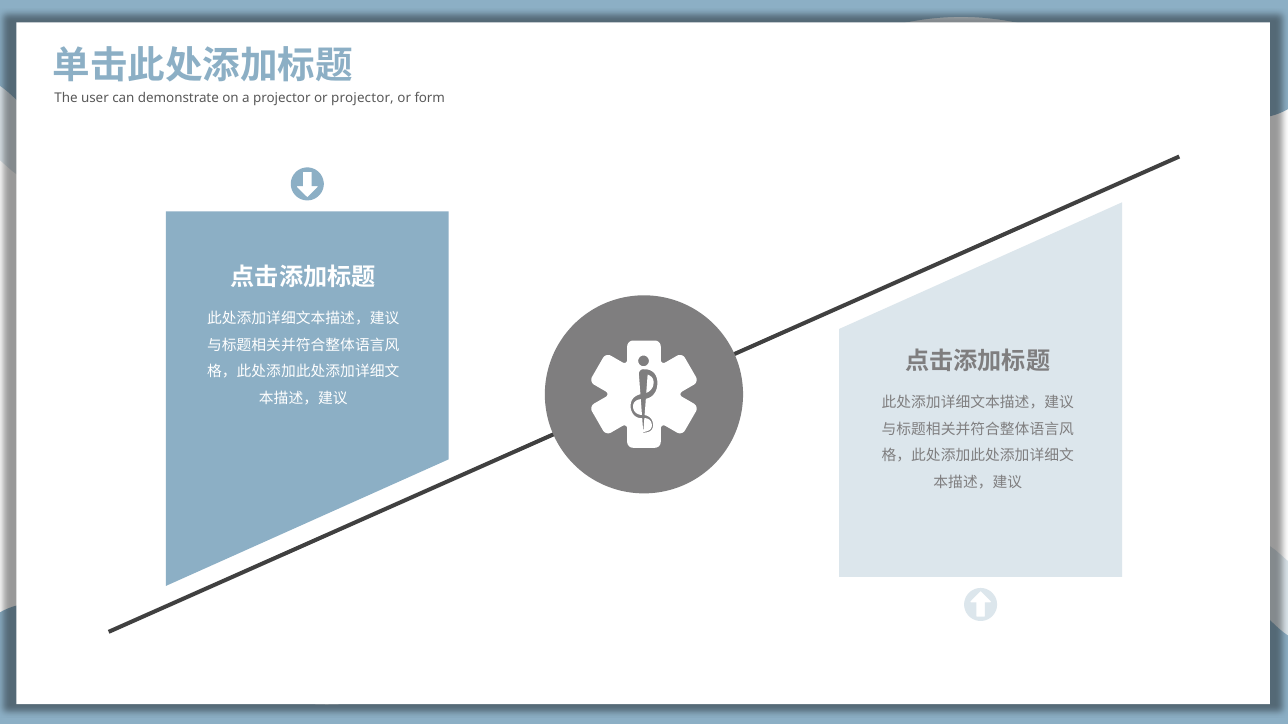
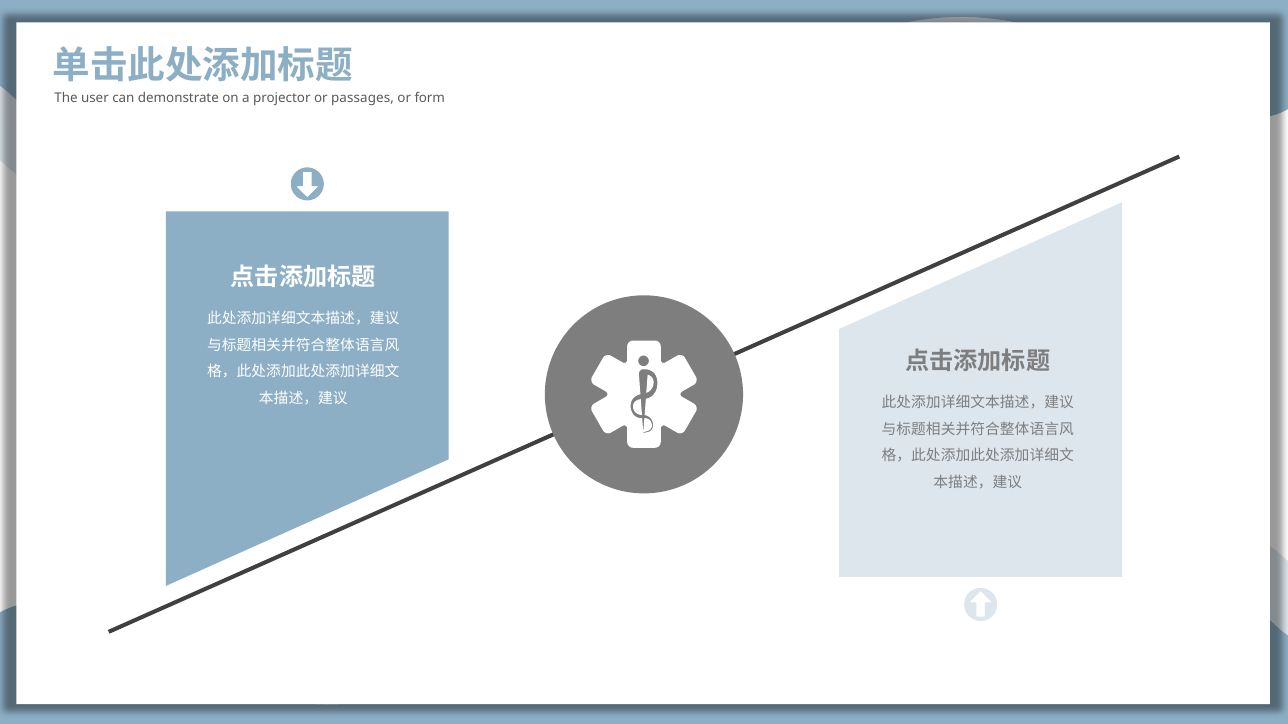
or projector: projector -> passages (363, 99)
